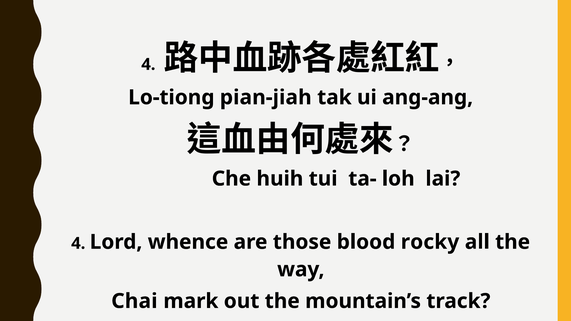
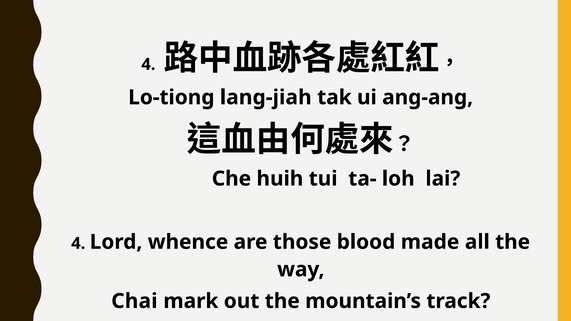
pian-jiah: pian-jiah -> lang-jiah (266, 97)
rocky: rocky -> made (430, 242)
